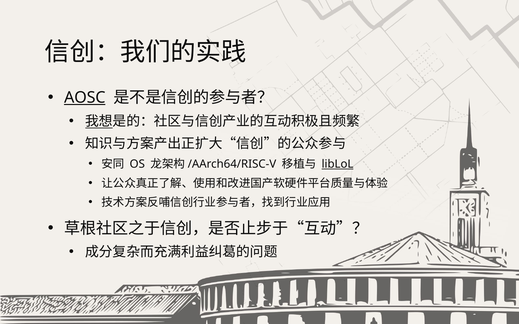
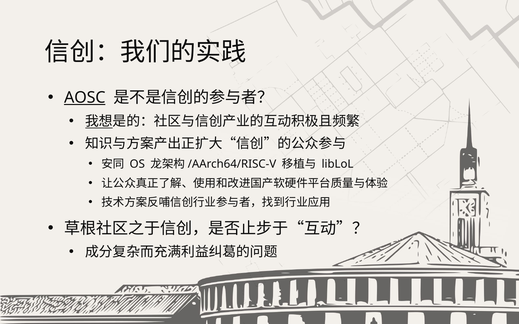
libLoL underline: present -> none (338, 164)
